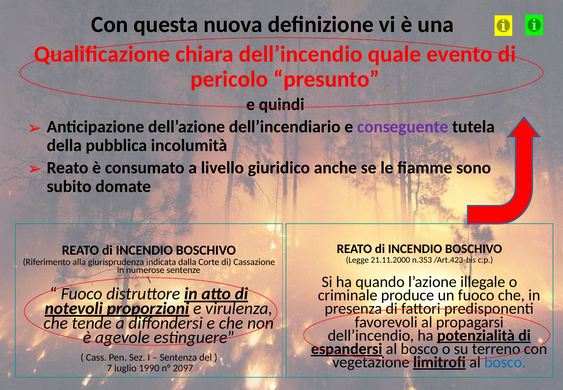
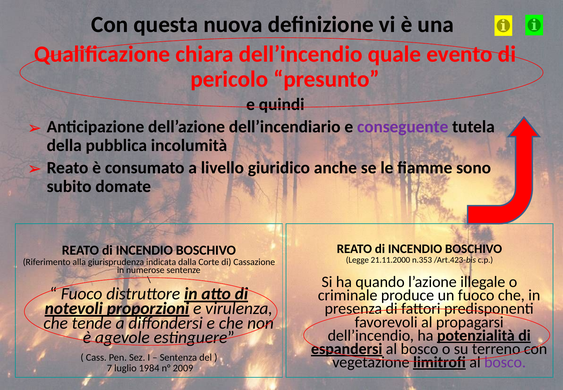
bosco colour: blue -> purple (505, 362)
1990: 1990 -> 1984 (149, 368)
2097: 2097 -> 2009 (183, 368)
